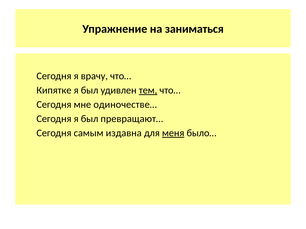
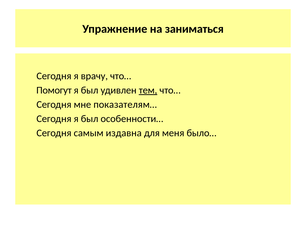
Кипятке: Кипятке -> Помогут (54, 90)
одиночестве…: одиночестве… -> показателям… (125, 105)
превращают…: превращают… -> особенности… (132, 119)
меня underline: present -> none (173, 133)
